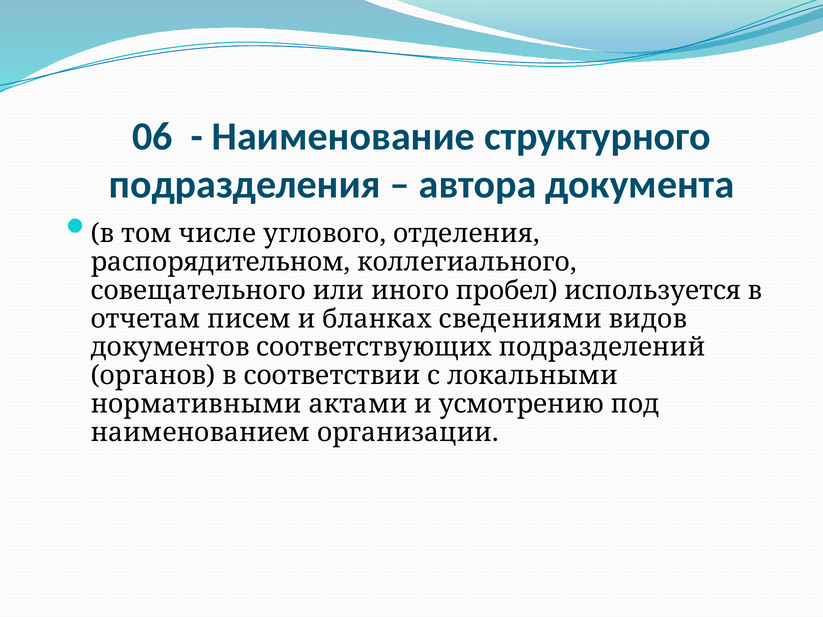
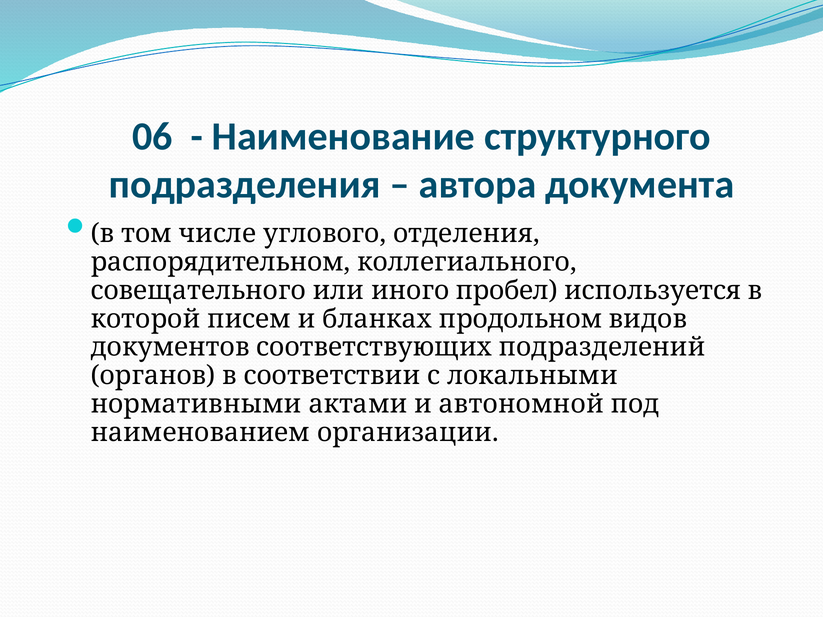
отчетам: отчетам -> которой (145, 319)
сведениями: сведениями -> продольном (521, 319)
усмотрению: усмотрению -> автономной (521, 404)
